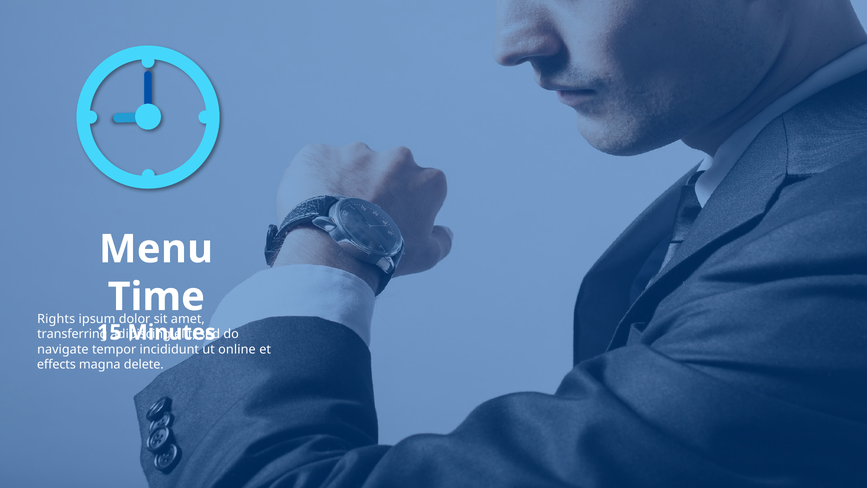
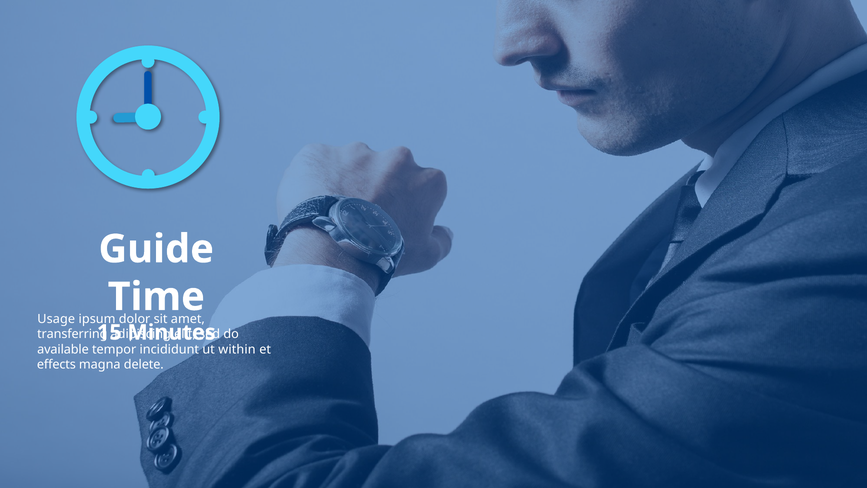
Menu: Menu -> Guide (156, 249)
Rights: Rights -> Usage (56, 319)
navigate: navigate -> available (63, 349)
online: online -> within (237, 349)
